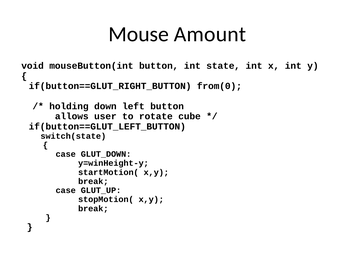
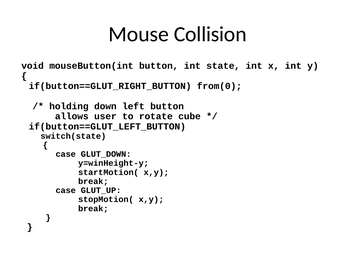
Amount: Amount -> Collision (210, 34)
